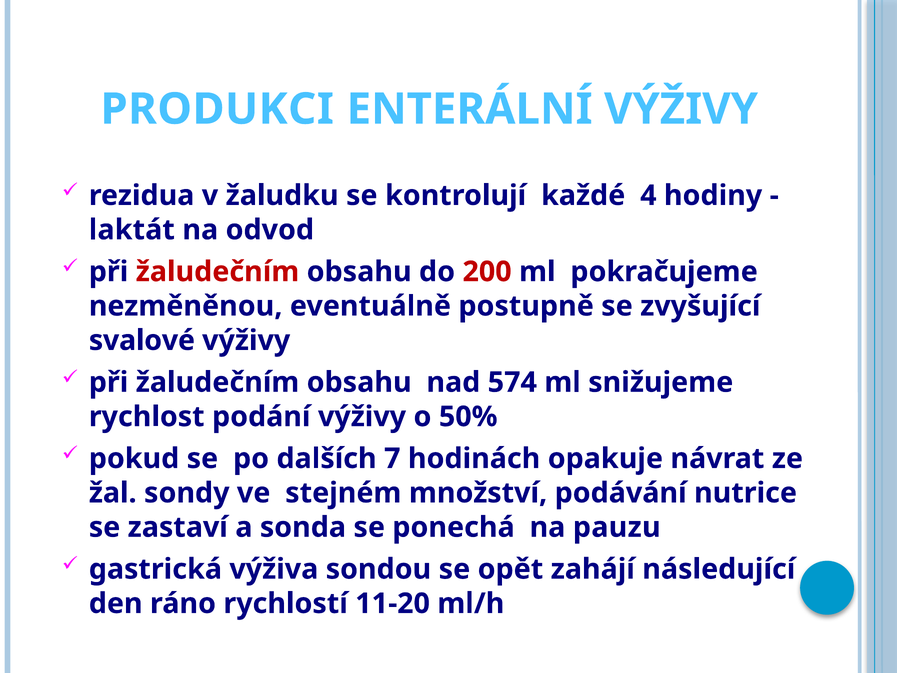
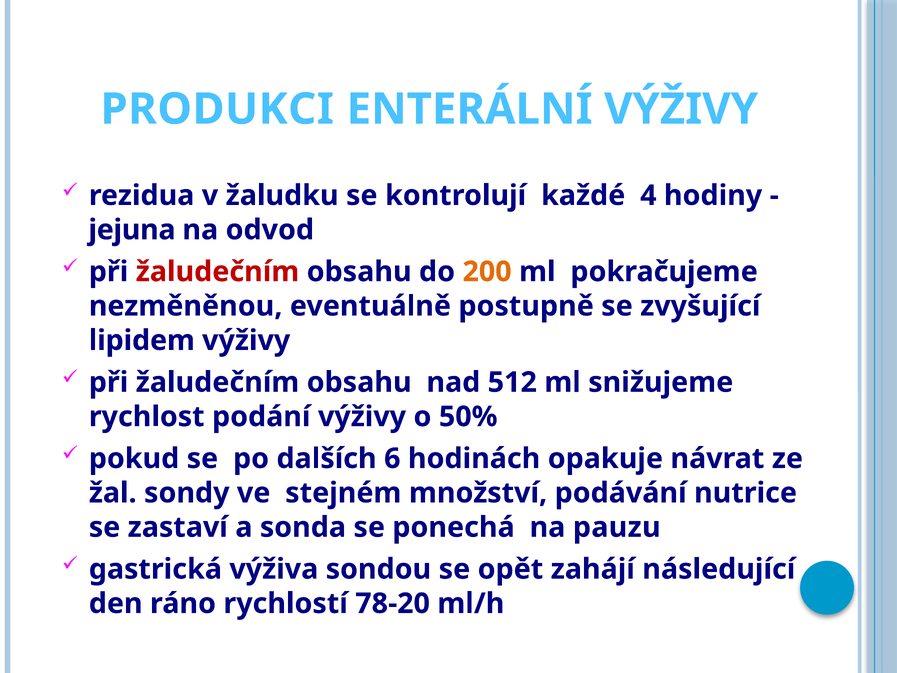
laktát: laktát -> jejuna (132, 230)
200 colour: red -> orange (487, 272)
svalové: svalové -> lipidem (142, 340)
574: 574 -> 512 (512, 382)
7: 7 -> 6 (392, 458)
11-20: 11-20 -> 78-20 (393, 603)
